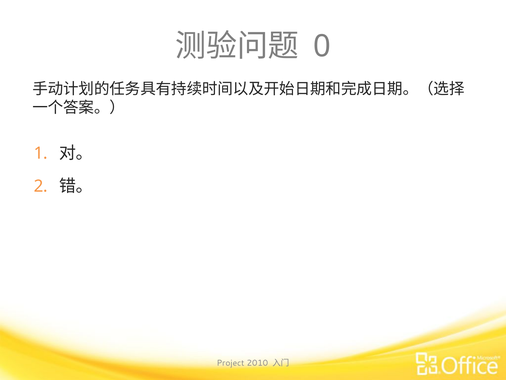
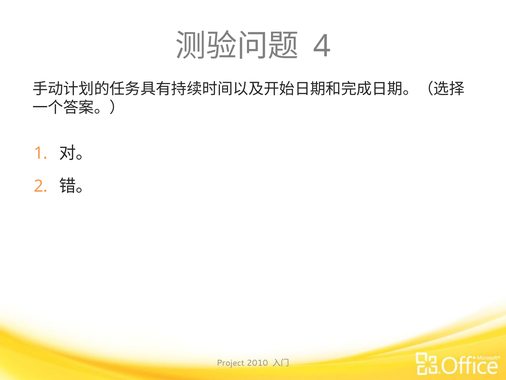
0: 0 -> 4 (322, 46)
